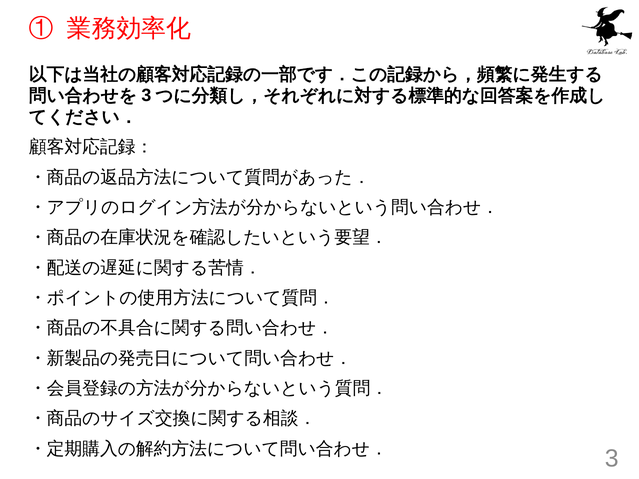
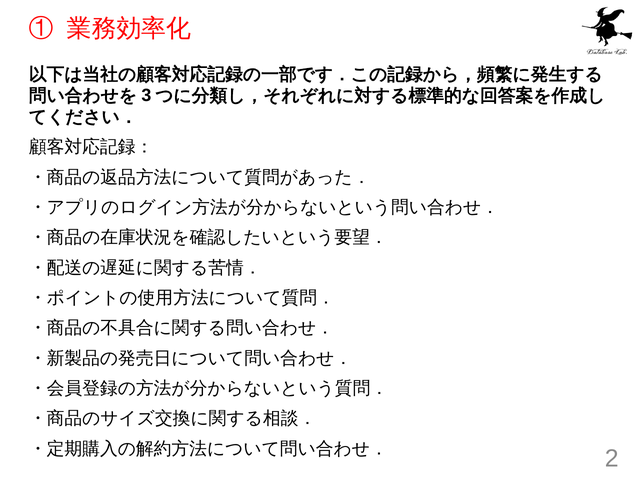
3: 3 -> 2 (612, 459)
